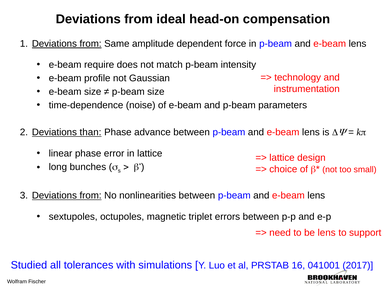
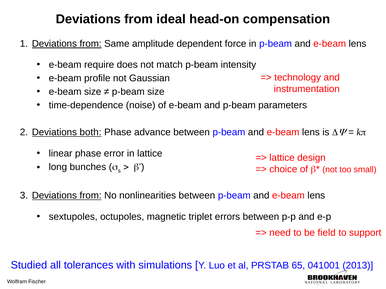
than: than -> both (91, 132)
be lens: lens -> field (327, 233)
16: 16 -> 65 (298, 266)
2017: 2017 -> 2013 (358, 266)
